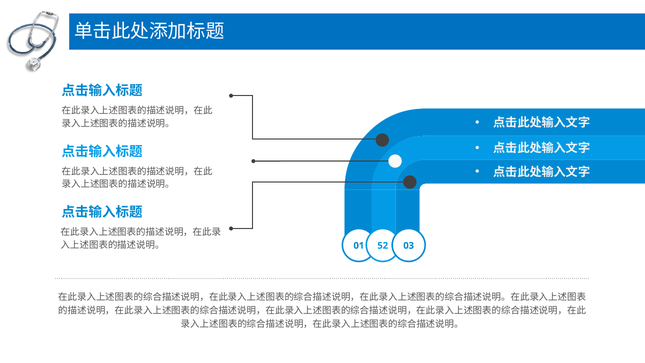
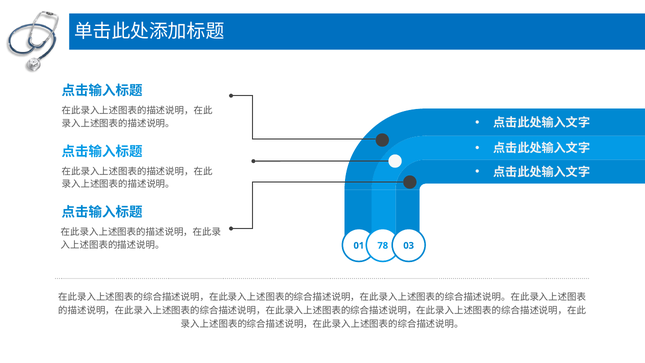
52: 52 -> 78 (383, 246)
